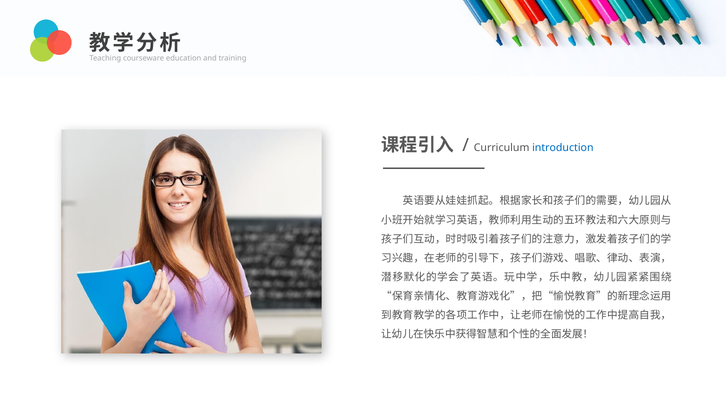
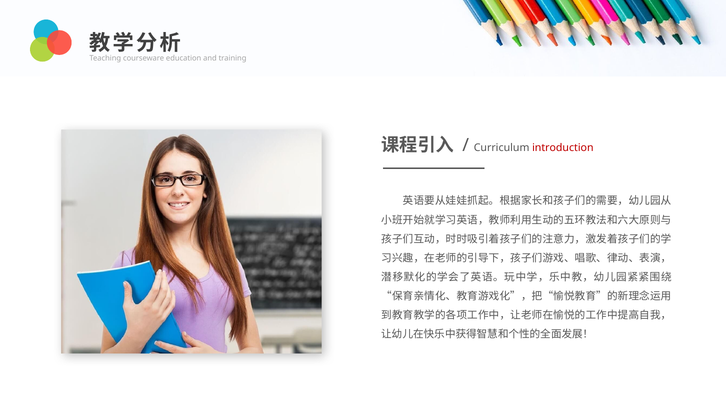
introduction colour: blue -> red (563, 148)
